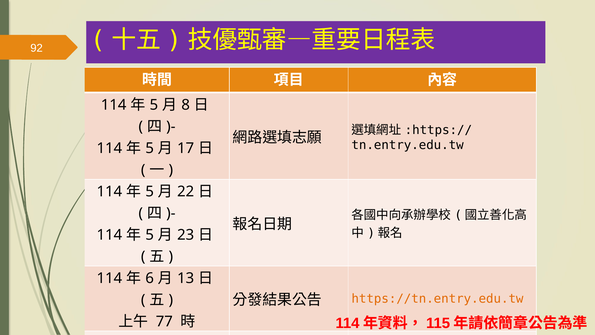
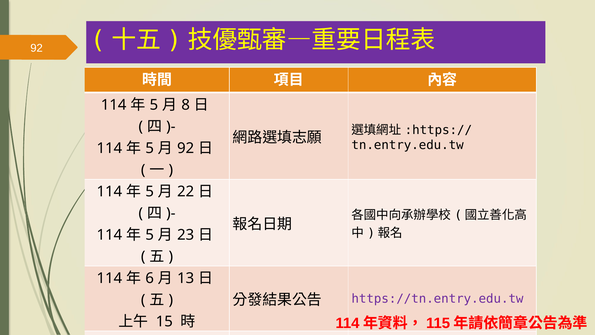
17: 17 -> 92 (186, 148)
https://tn.entry.edu.tw colour: orange -> purple (437, 298)
77: 77 -> 15 (164, 321)
